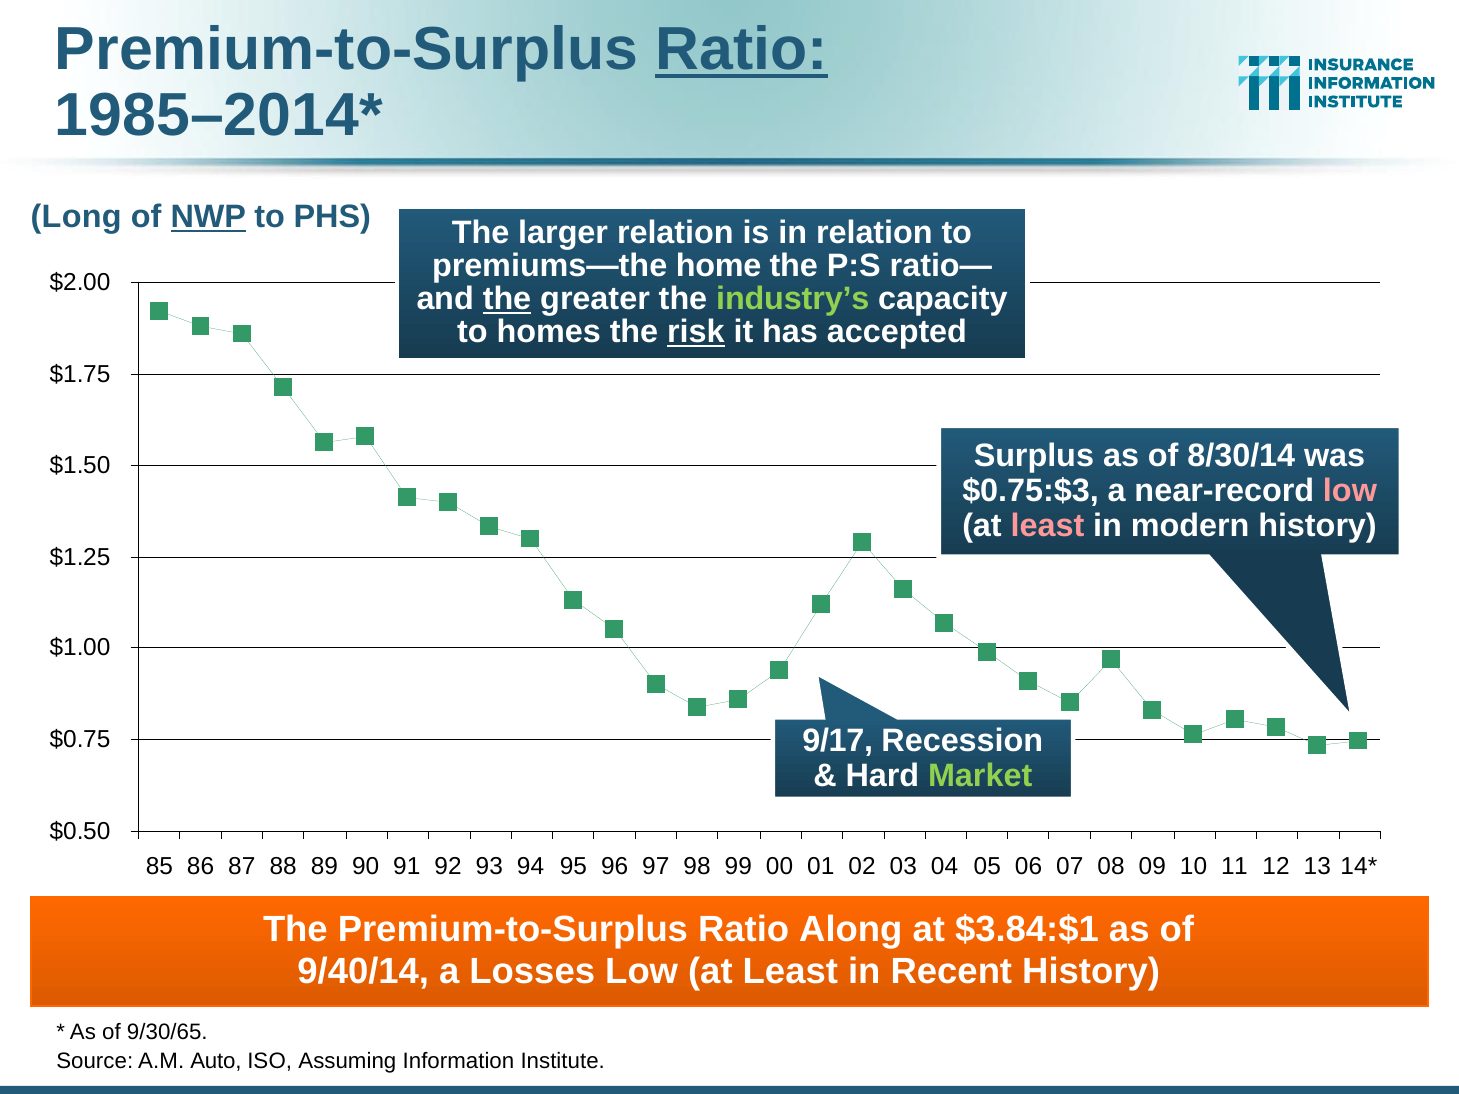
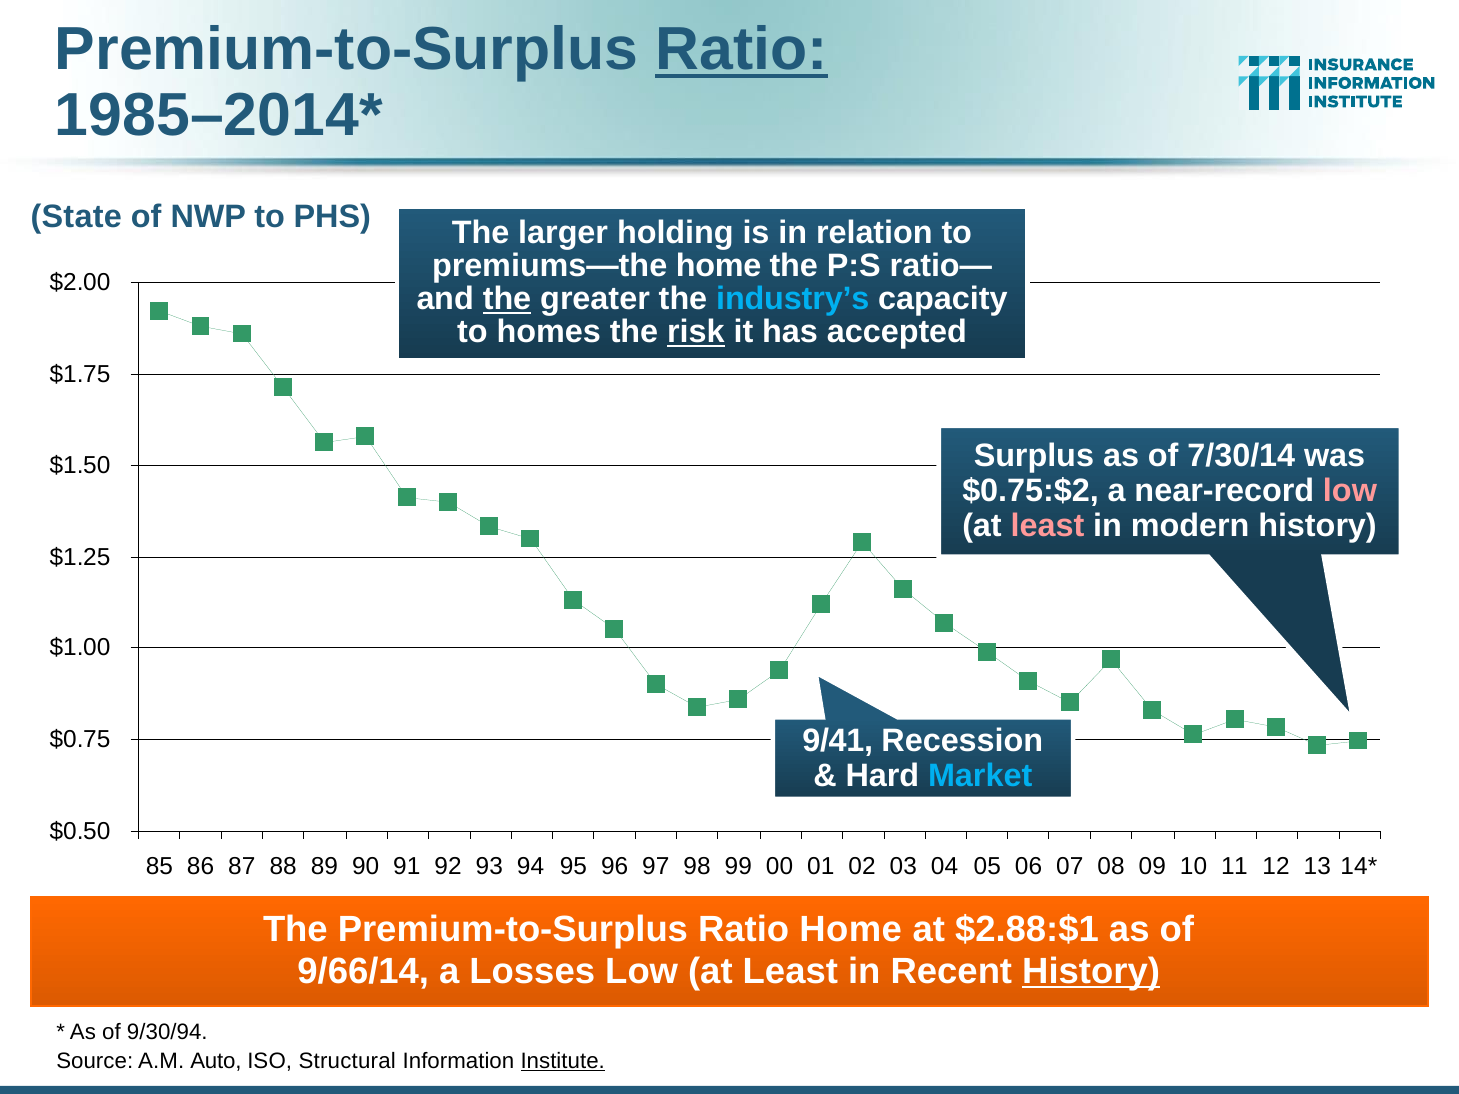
Long: Long -> State (76, 217)
NWP underline: present -> none (208, 217)
larger relation: relation -> holding (675, 233)
industry’s colour: light green -> light blue (793, 299)
8/30/14: 8/30/14 -> 7/30/14 (1241, 456)
$0.75:$3: $0.75:$3 -> $0.75:$2 (1031, 491)
9/17: 9/17 -> 9/41 (838, 741)
Market colour: light green -> light blue (980, 776)
Ratio Along: Along -> Home (851, 930)
$3.84:$1: $3.84:$1 -> $2.88:$1 (1027, 930)
9/40/14: 9/40/14 -> 9/66/14 (363, 972)
History underline: none -> present (1091, 972)
9/30/65: 9/30/65 -> 9/30/94 (167, 1033)
Assuming: Assuming -> Structural (347, 1061)
Institute underline: none -> present (563, 1061)
